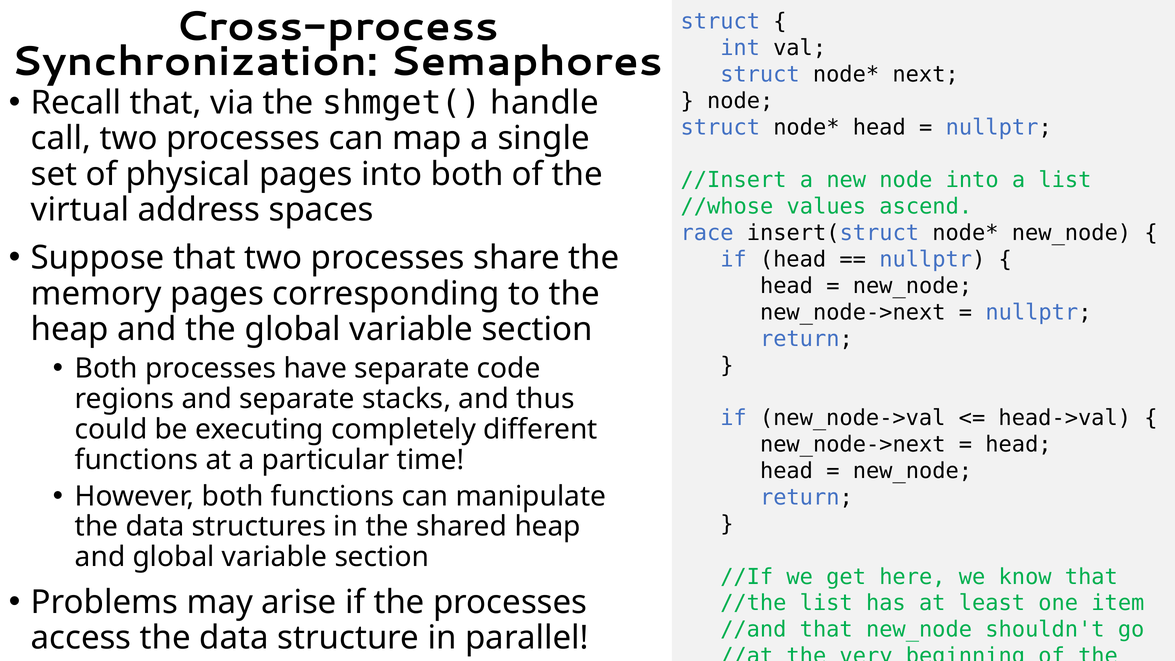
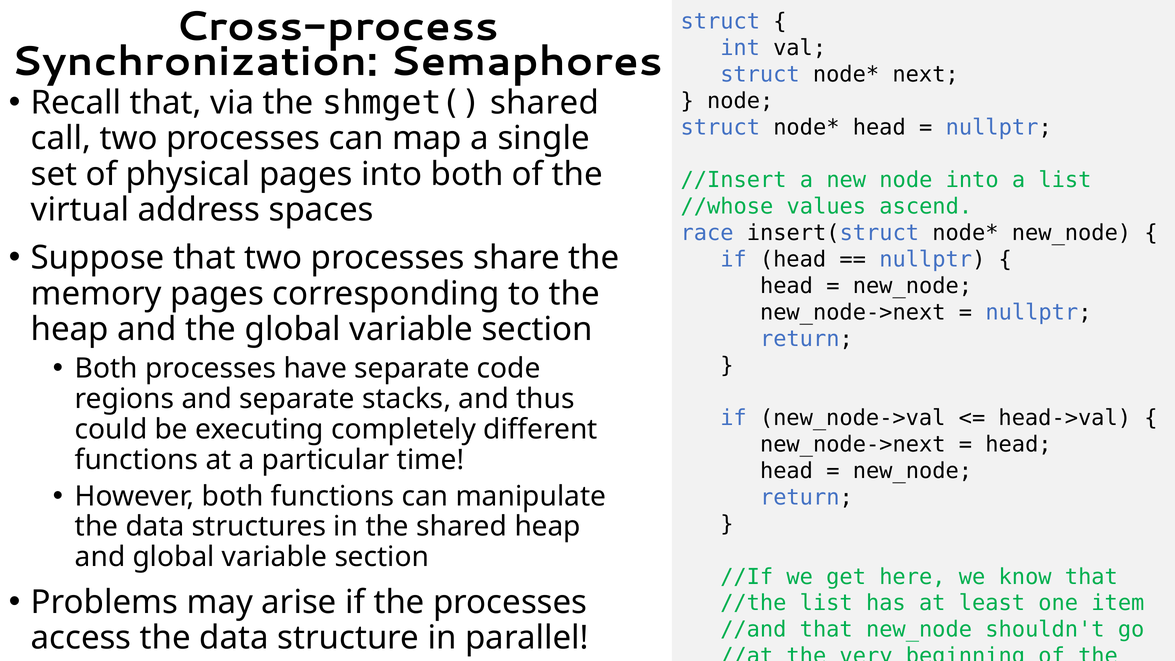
shmget( handle: handle -> shared (545, 103)
